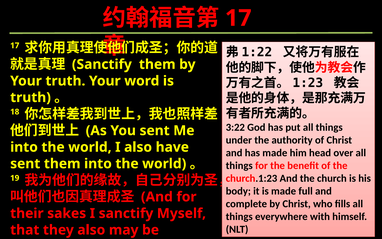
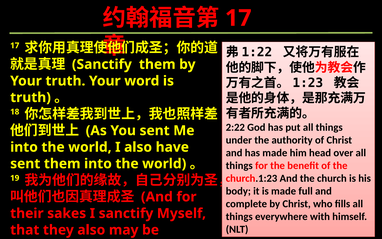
3:22: 3:22 -> 2:22 (235, 127)
